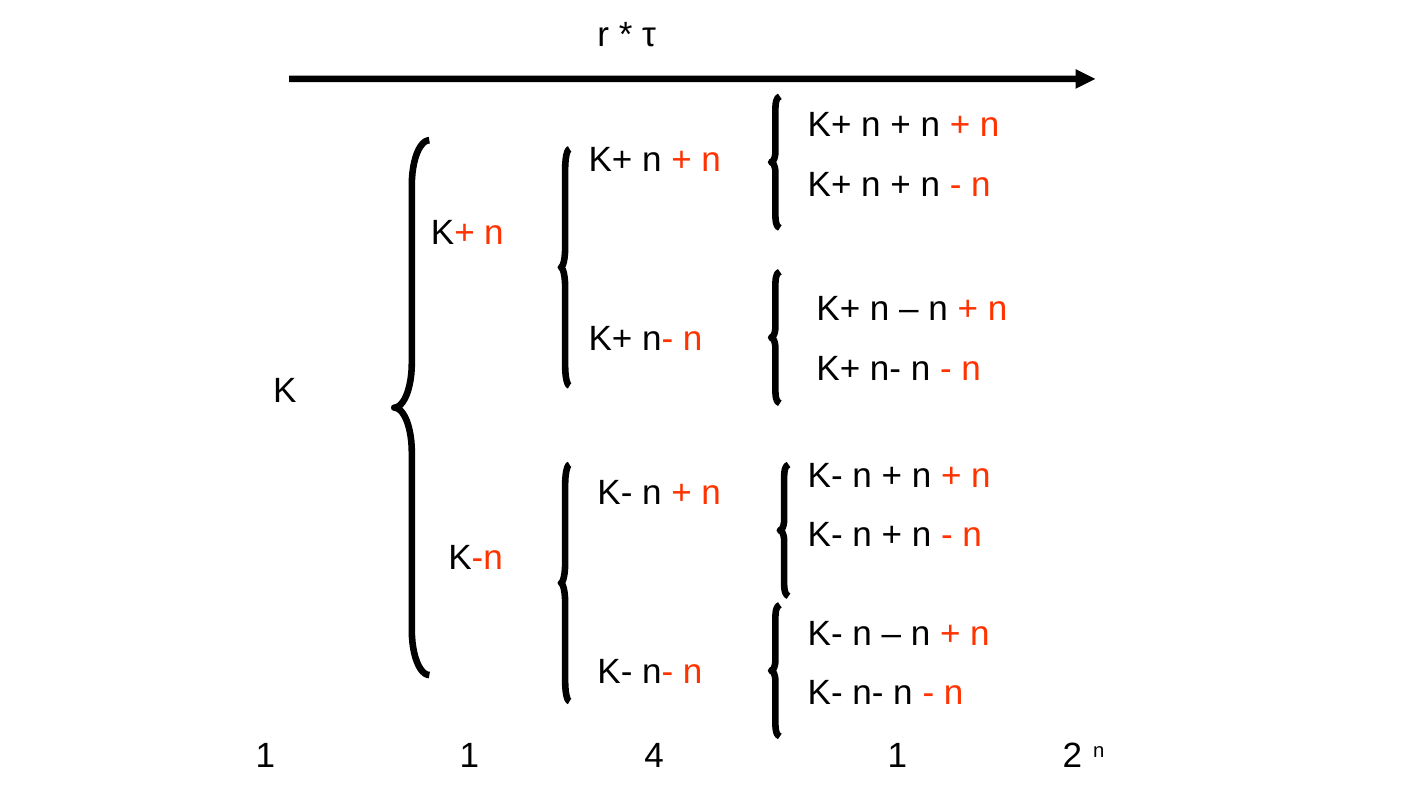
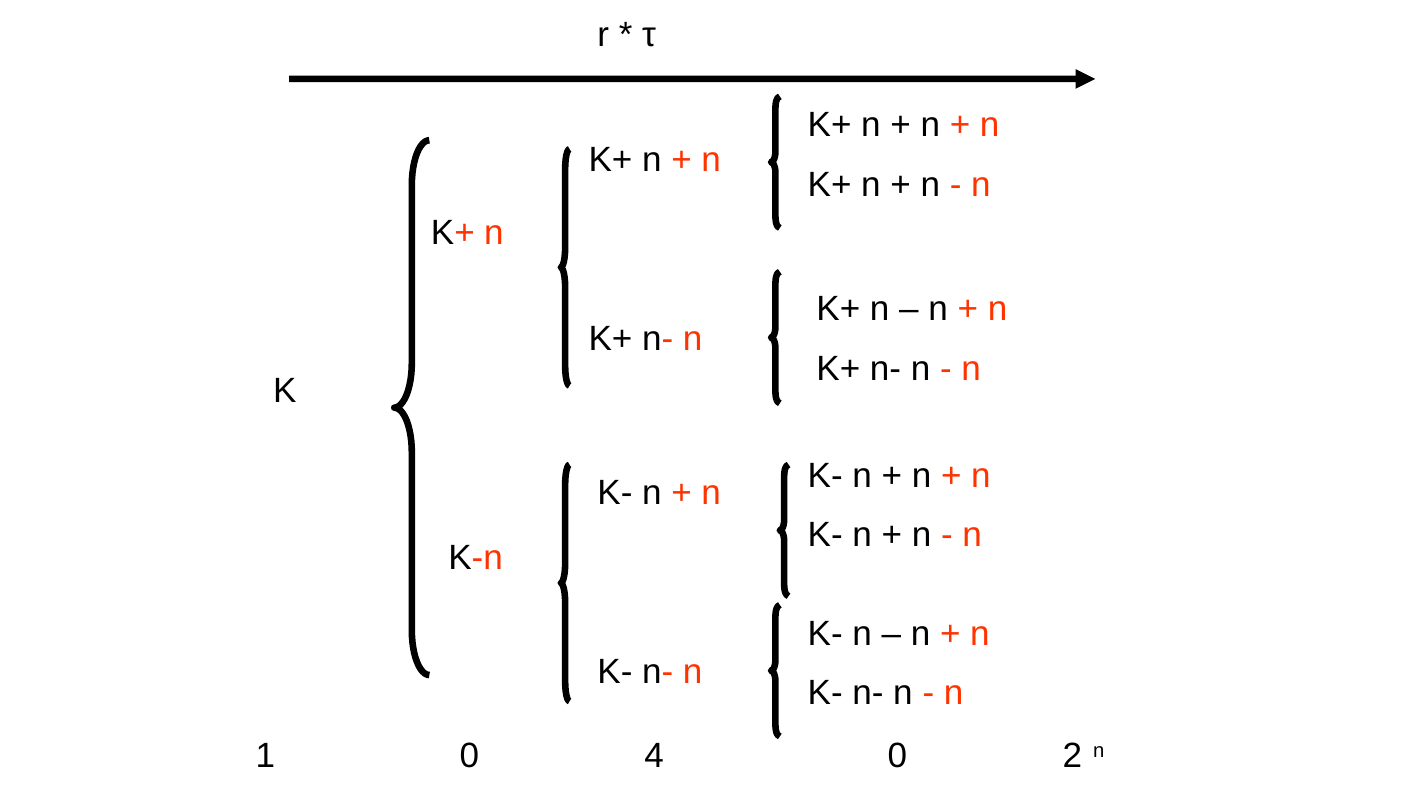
1 1: 1 -> 0 (469, 756)
4 1: 1 -> 0 (897, 756)
